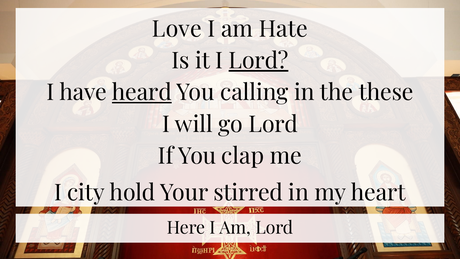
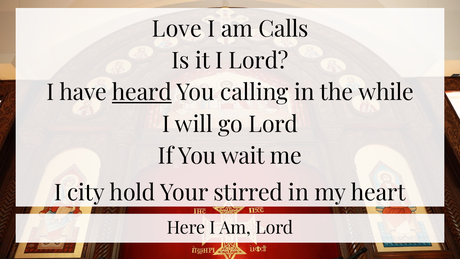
Hate: Hate -> Calls (283, 29)
Lord underline: present -> none (259, 61)
these: these -> while (386, 93)
clap: clap -> wait (243, 156)
